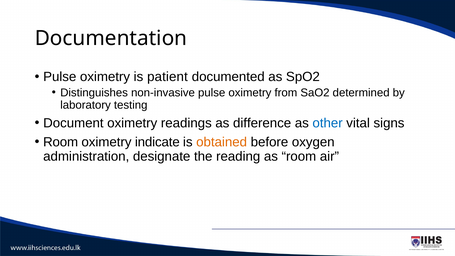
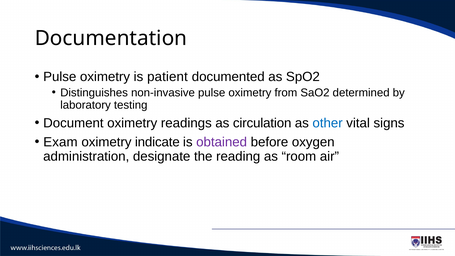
difference: difference -> circulation (262, 123)
Room: Room -> Exam (60, 142)
obtained colour: orange -> purple (222, 142)
